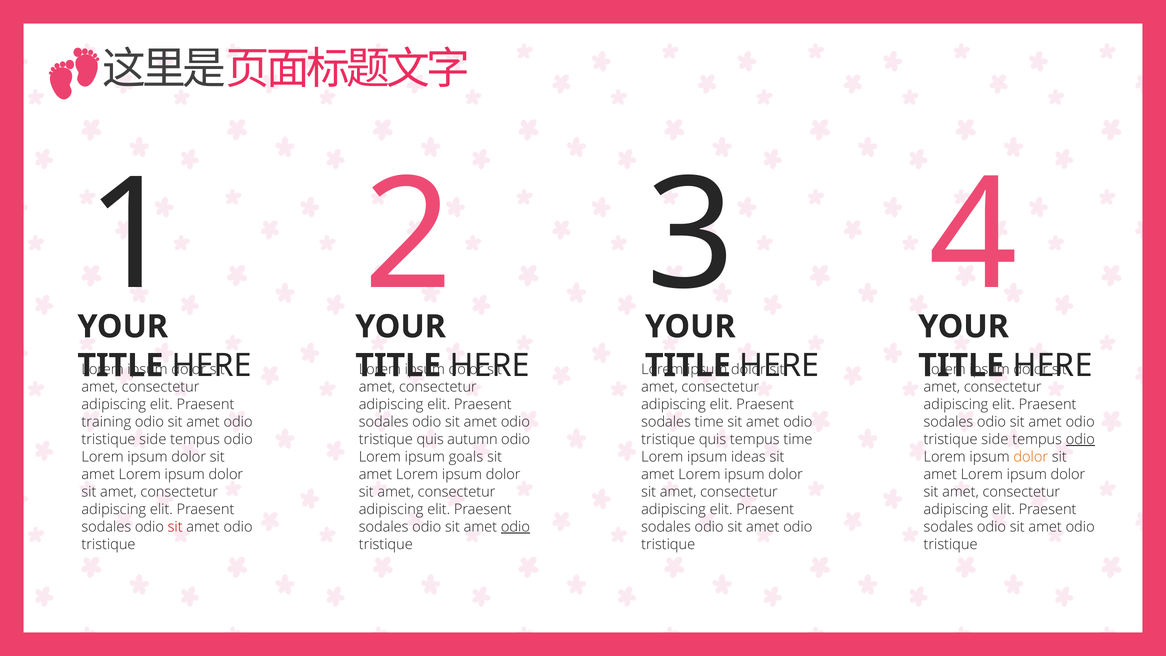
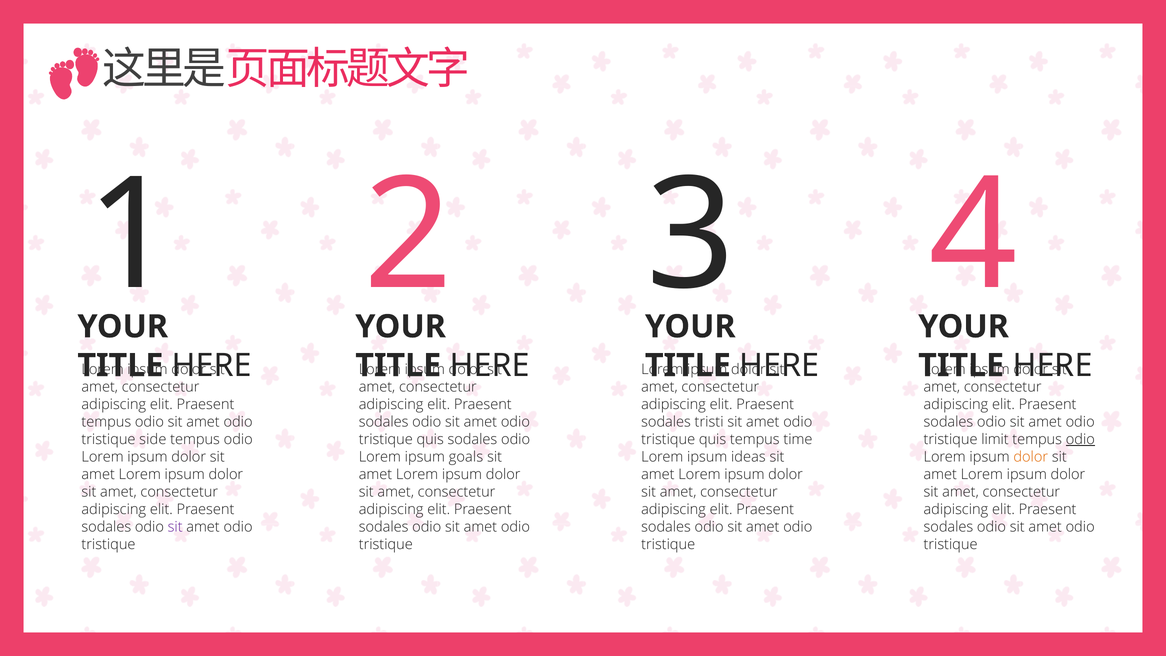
training: training -> tempus (106, 422)
sodales time: time -> tristi (709, 422)
quis autumn: autumn -> sodales (472, 439)
side: side -> limit (995, 439)
sit colour: red -> purple (175, 527)
odio underline: present -> none (515, 527)
